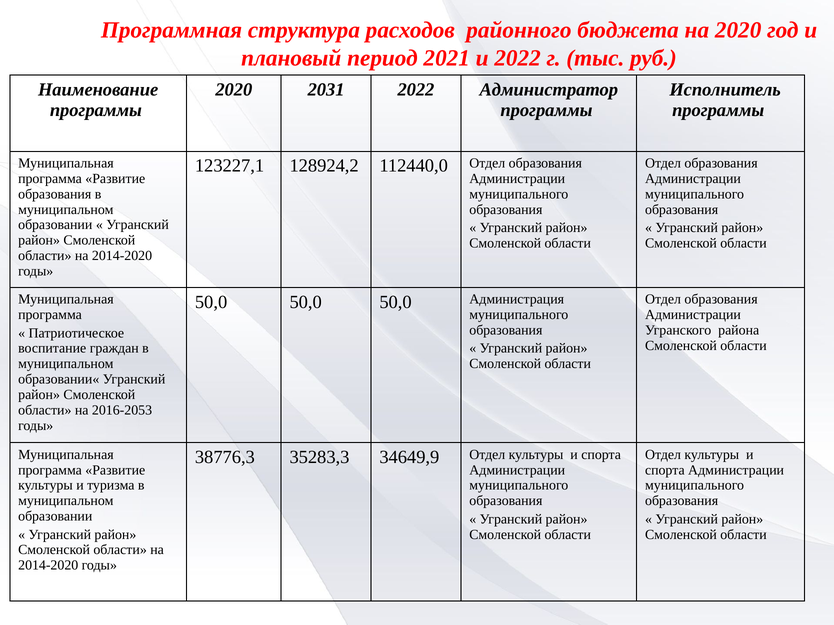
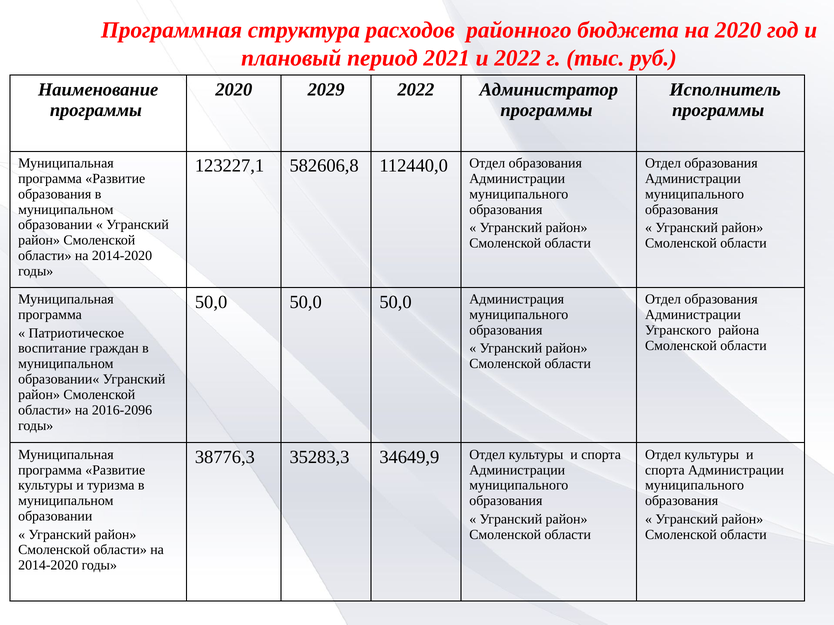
2031: 2031 -> 2029 (326, 90)
128924,2: 128924,2 -> 582606,8 (324, 166)
2016-2053: 2016-2053 -> 2016-2096 (122, 410)
